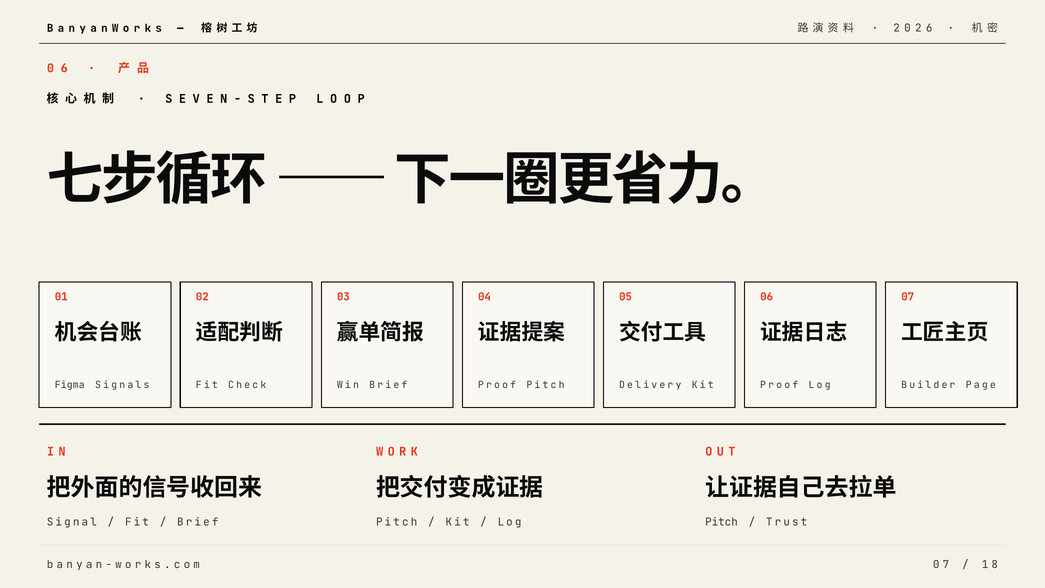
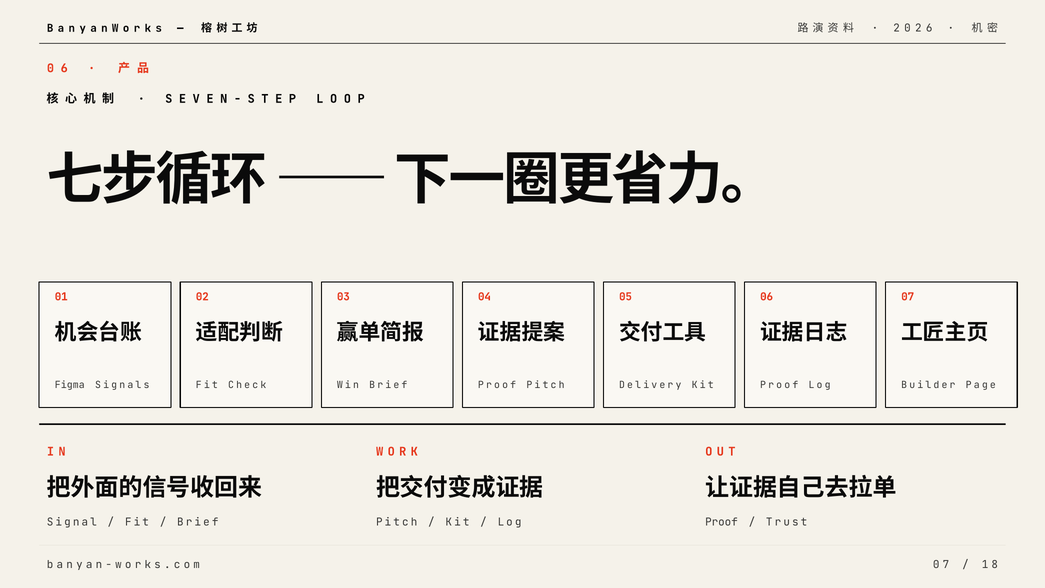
Pitch: Pitch -> Proof (722, 522)
